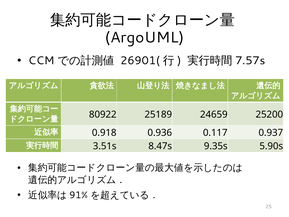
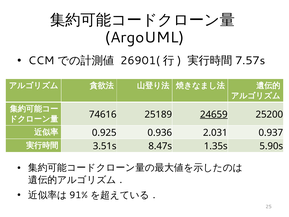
80922: 80922 -> 74616 (103, 114)
24659 underline: none -> present (214, 114)
0.918: 0.918 -> 0.925 (104, 133)
0.117: 0.117 -> 2.031 (215, 133)
9.35s: 9.35s -> 1.35s (216, 146)
